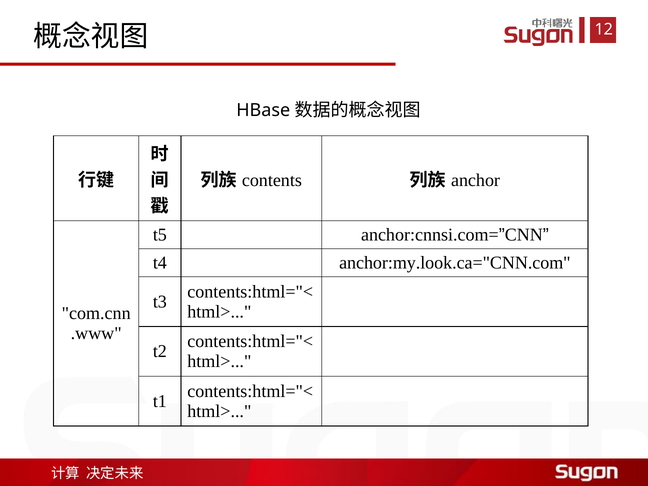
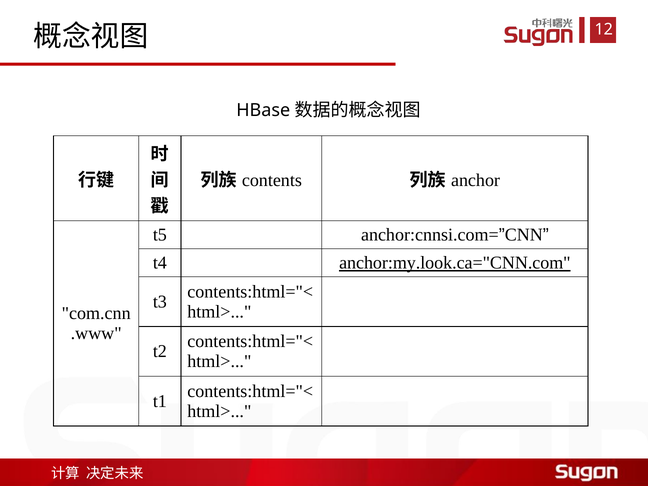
anchor:my.look.ca="CNN.com underline: none -> present (455, 263)
